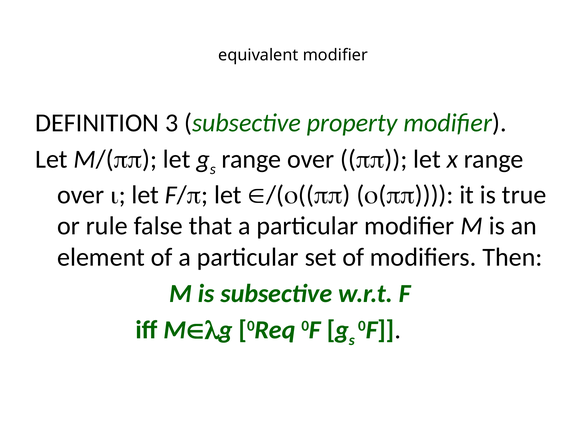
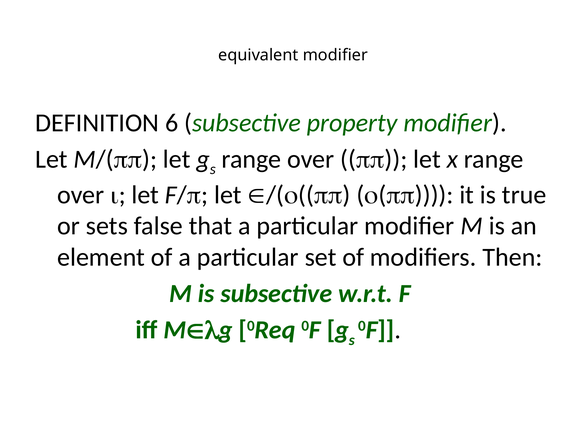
3: 3 -> 6 (172, 123)
rule: rule -> sets (107, 226)
